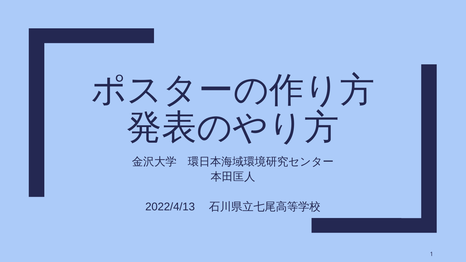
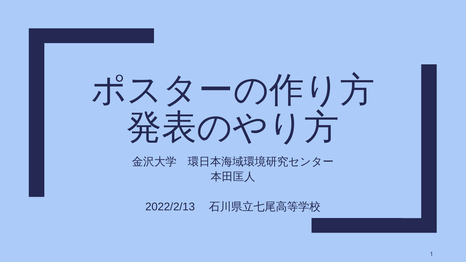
2022/4/13: 2022/4/13 -> 2022/2/13 (170, 207)
